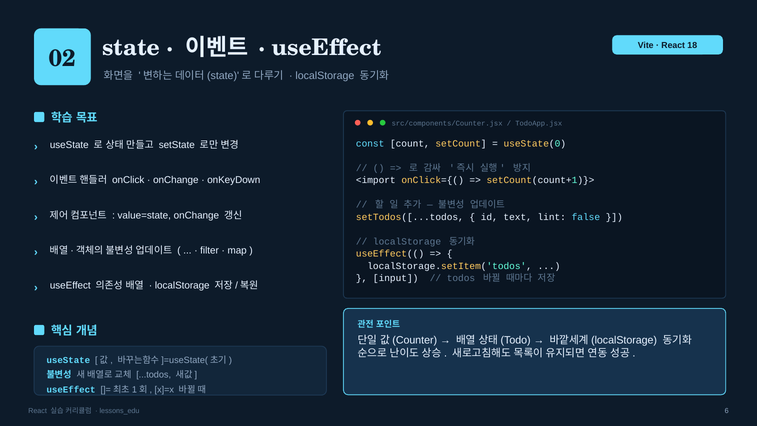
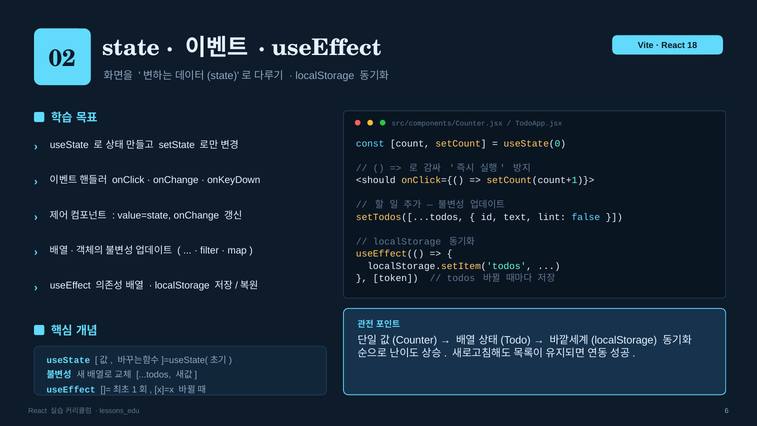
<import: <import -> <should (376, 180)
input: input -> token (396, 278)
